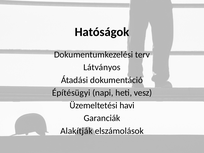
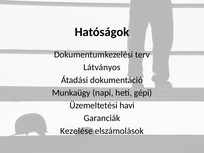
Építésügyi: Építésügyi -> Munkaügy (71, 93)
vesz: vesz -> gépi (143, 93)
Alakítják: Alakítják -> Kezelése (77, 131)
